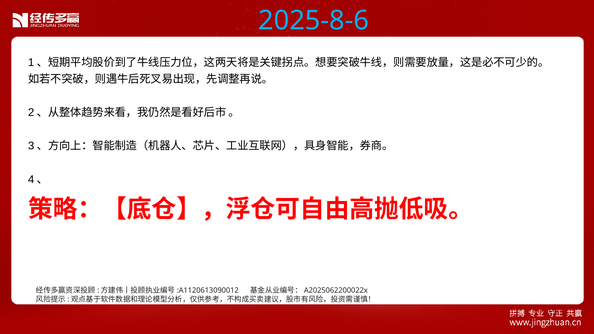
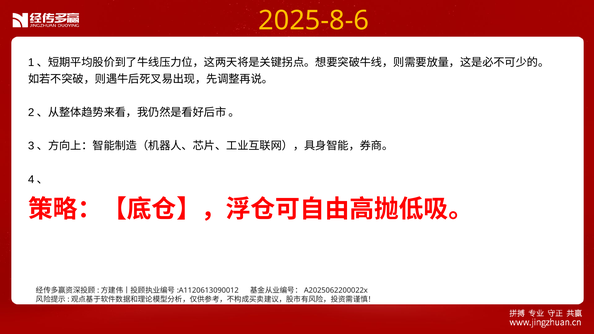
2025-8-6 colour: light blue -> yellow (314, 20)
